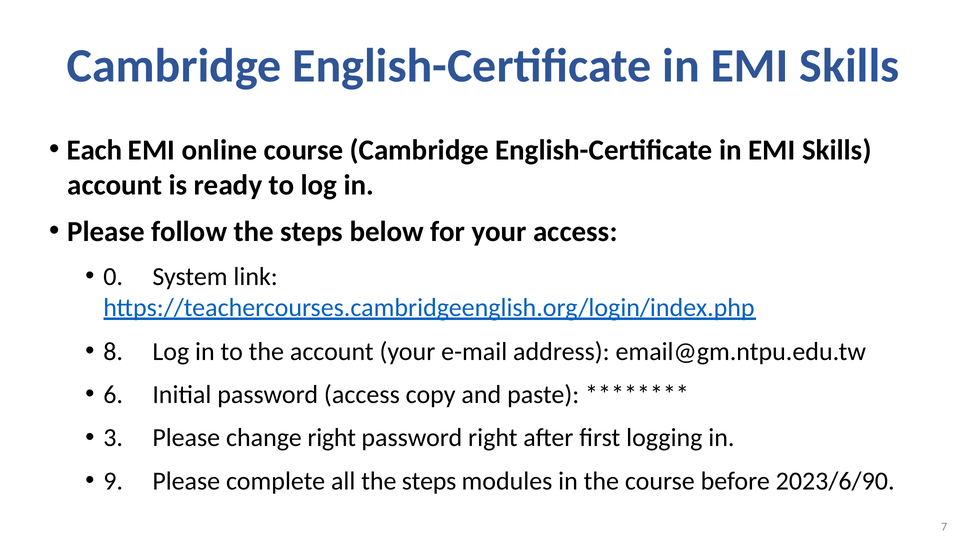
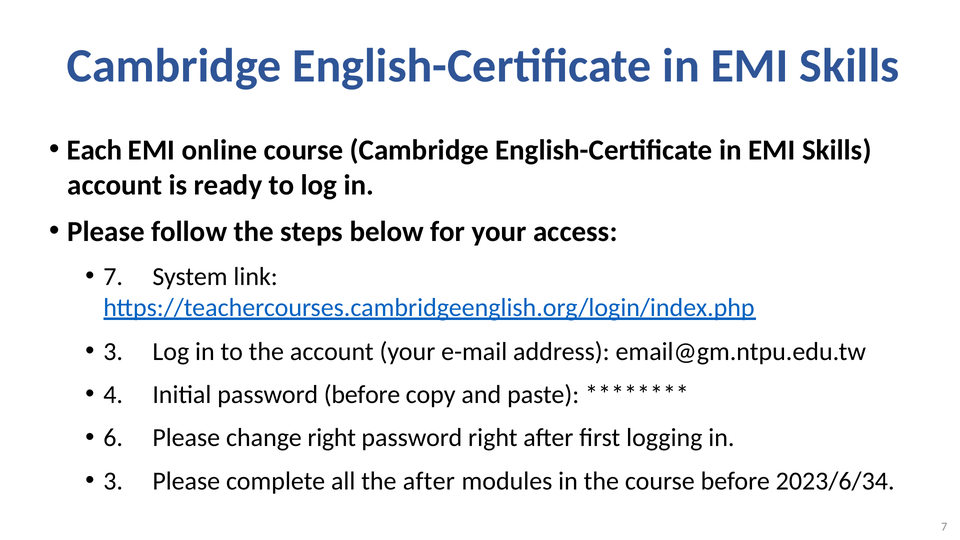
0: 0 -> 7 (113, 277)
8: 8 -> 3 (113, 352)
6: 6 -> 4 (113, 395)
password access: access -> before (362, 395)
3: 3 -> 6 (113, 438)
9: 9 -> 3 (113, 481)
all the steps: steps -> after (429, 481)
2023/6/90: 2023/6/90 -> 2023/6/34 (835, 481)
